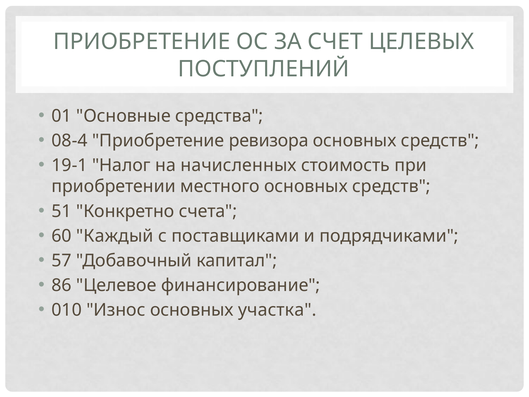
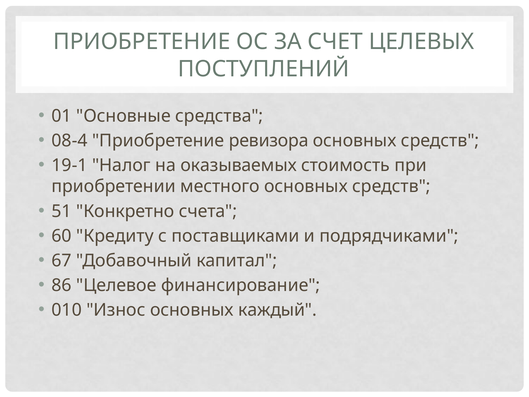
начисленных: начисленных -> оказываемых (239, 165)
Каждый: Каждый -> Кредиту (115, 236)
57: 57 -> 67 (62, 260)
участка: участка -> каждый (277, 310)
